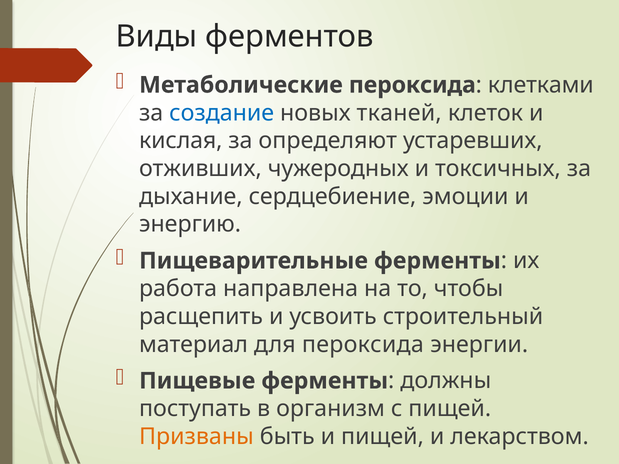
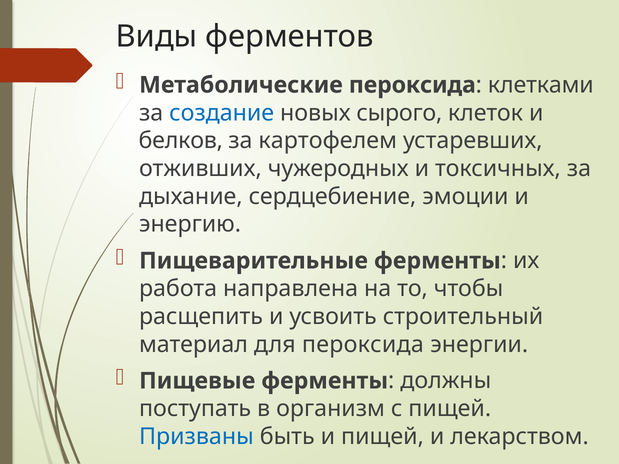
тканей: тканей -> сырого (399, 113)
кислая: кислая -> белков (181, 141)
определяют: определяют -> картофелем (328, 141)
Призваны colour: orange -> blue (196, 437)
